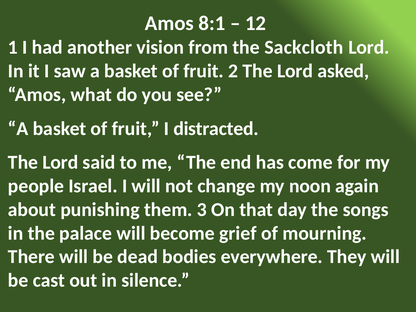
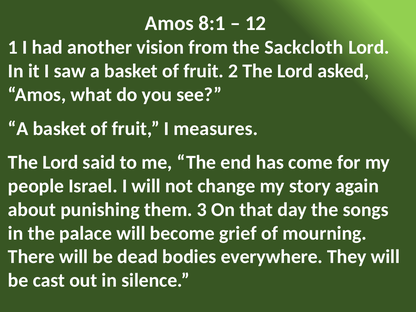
distracted: distracted -> measures (216, 129)
noon: noon -> story (310, 186)
